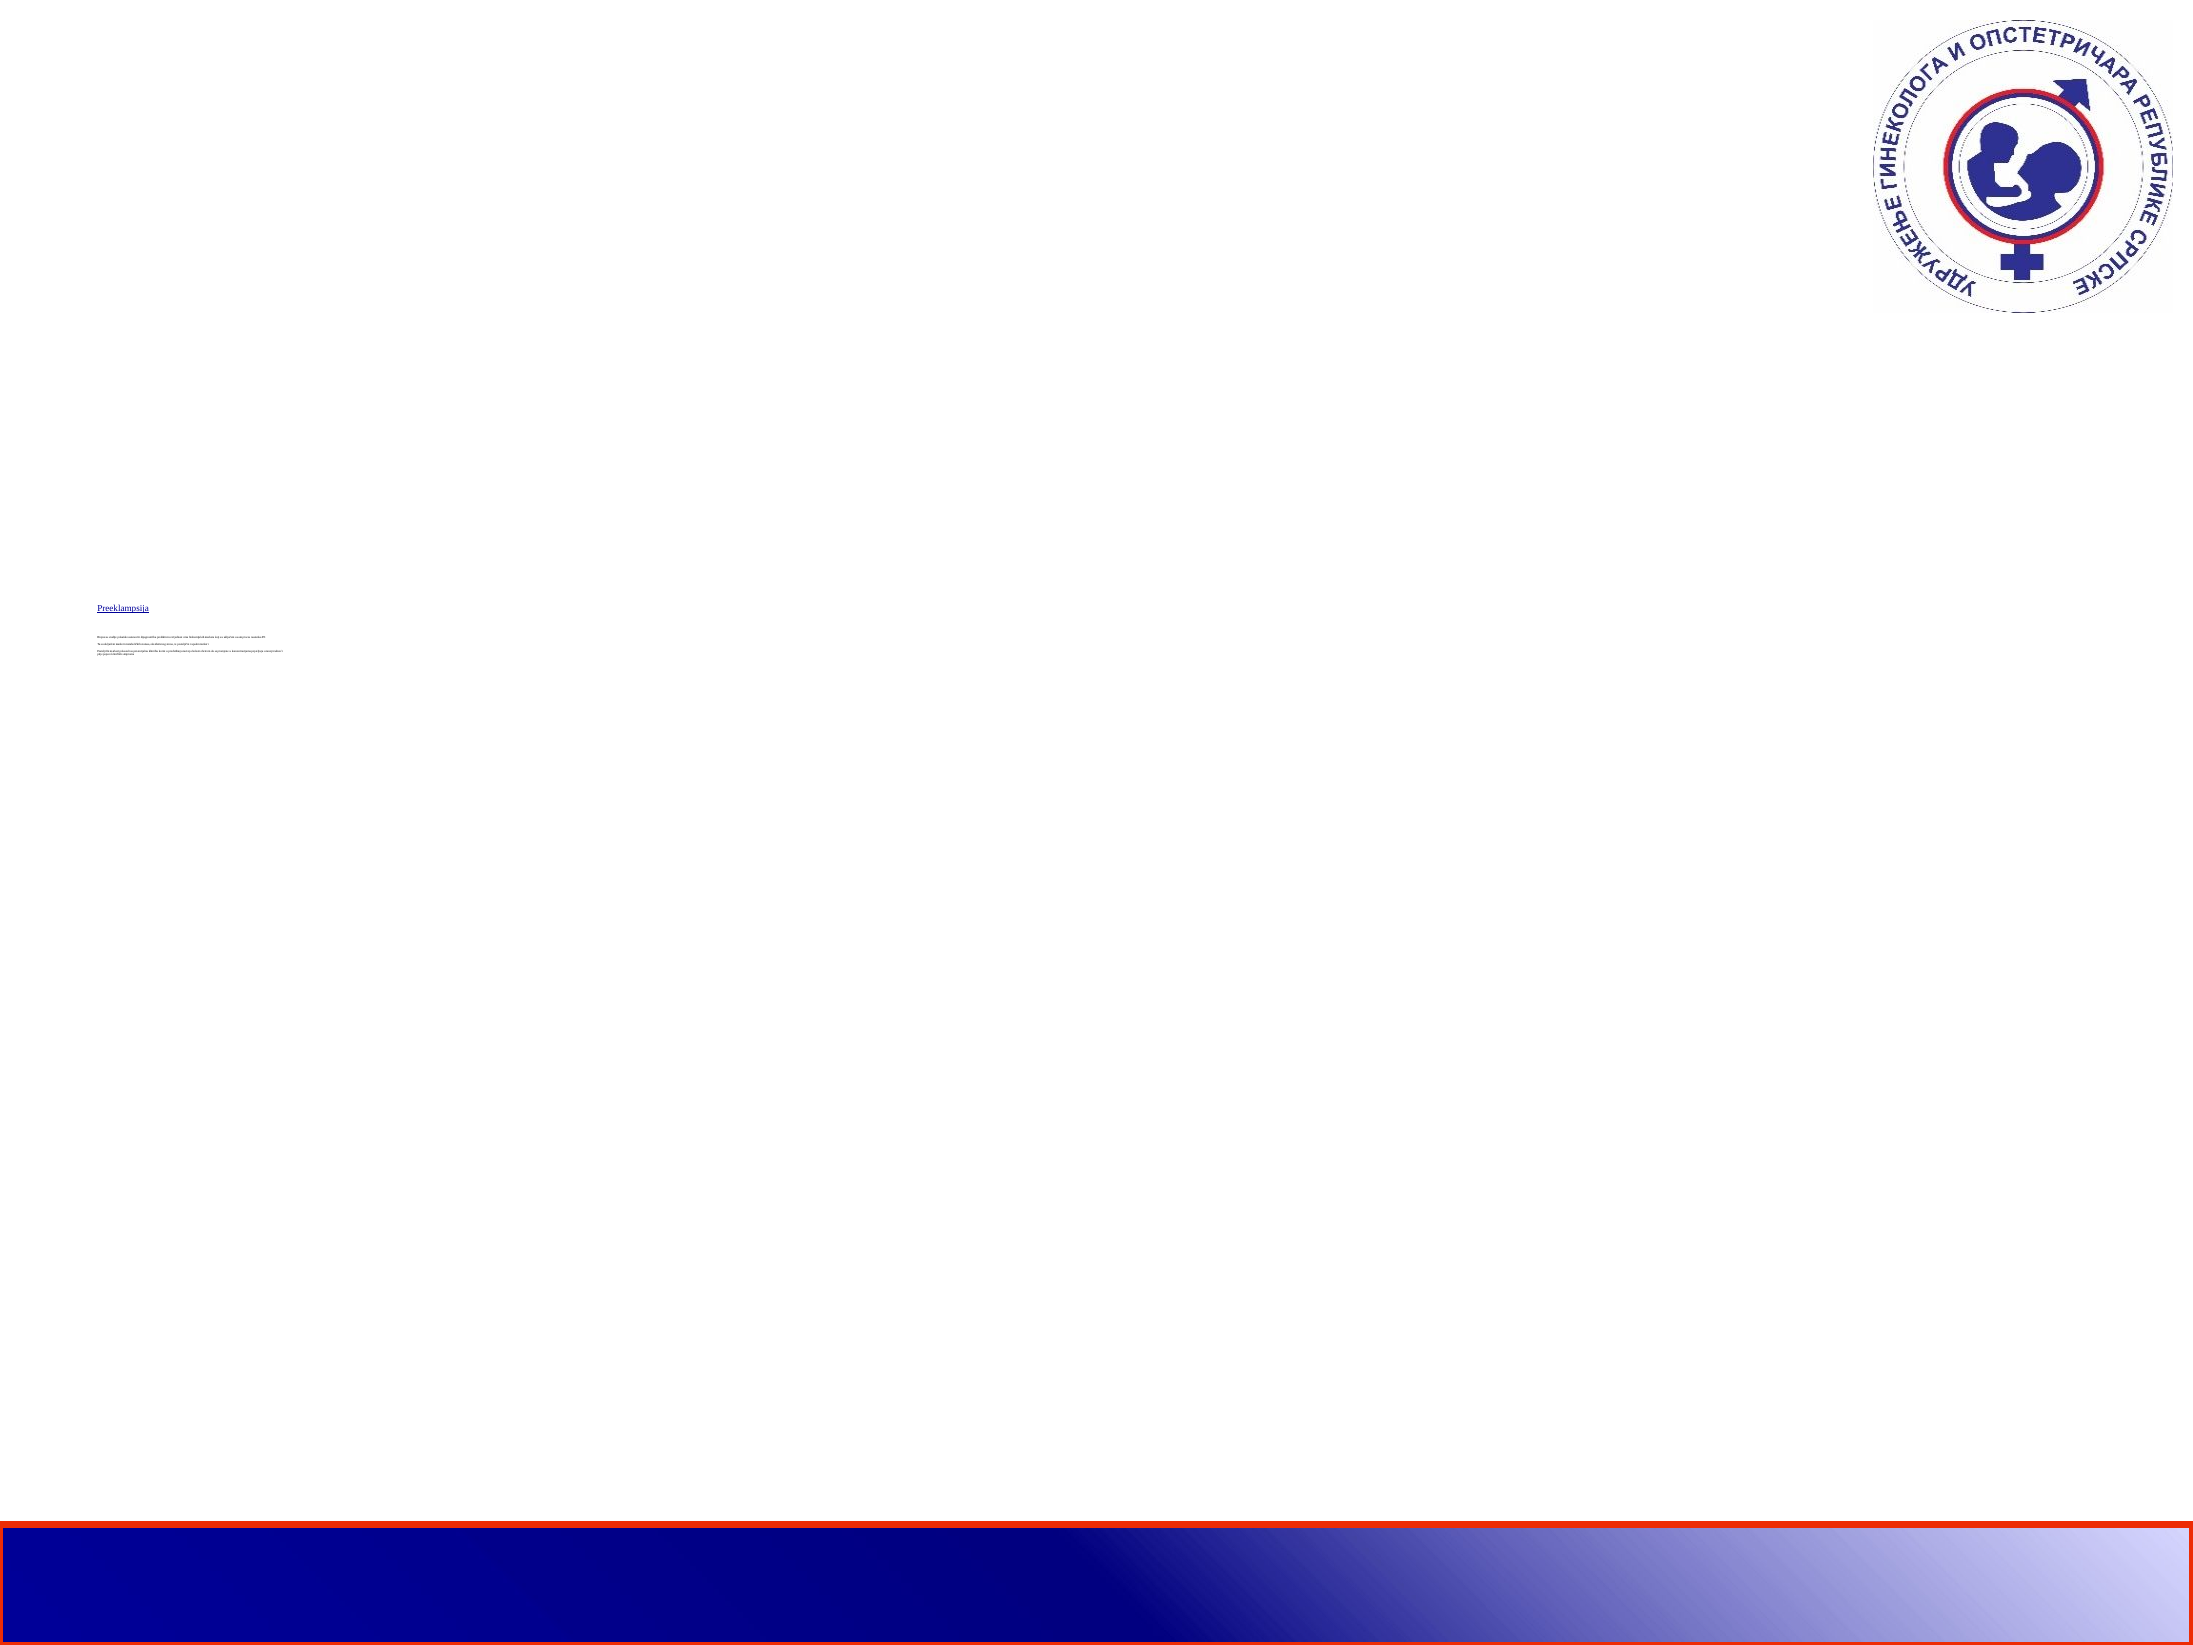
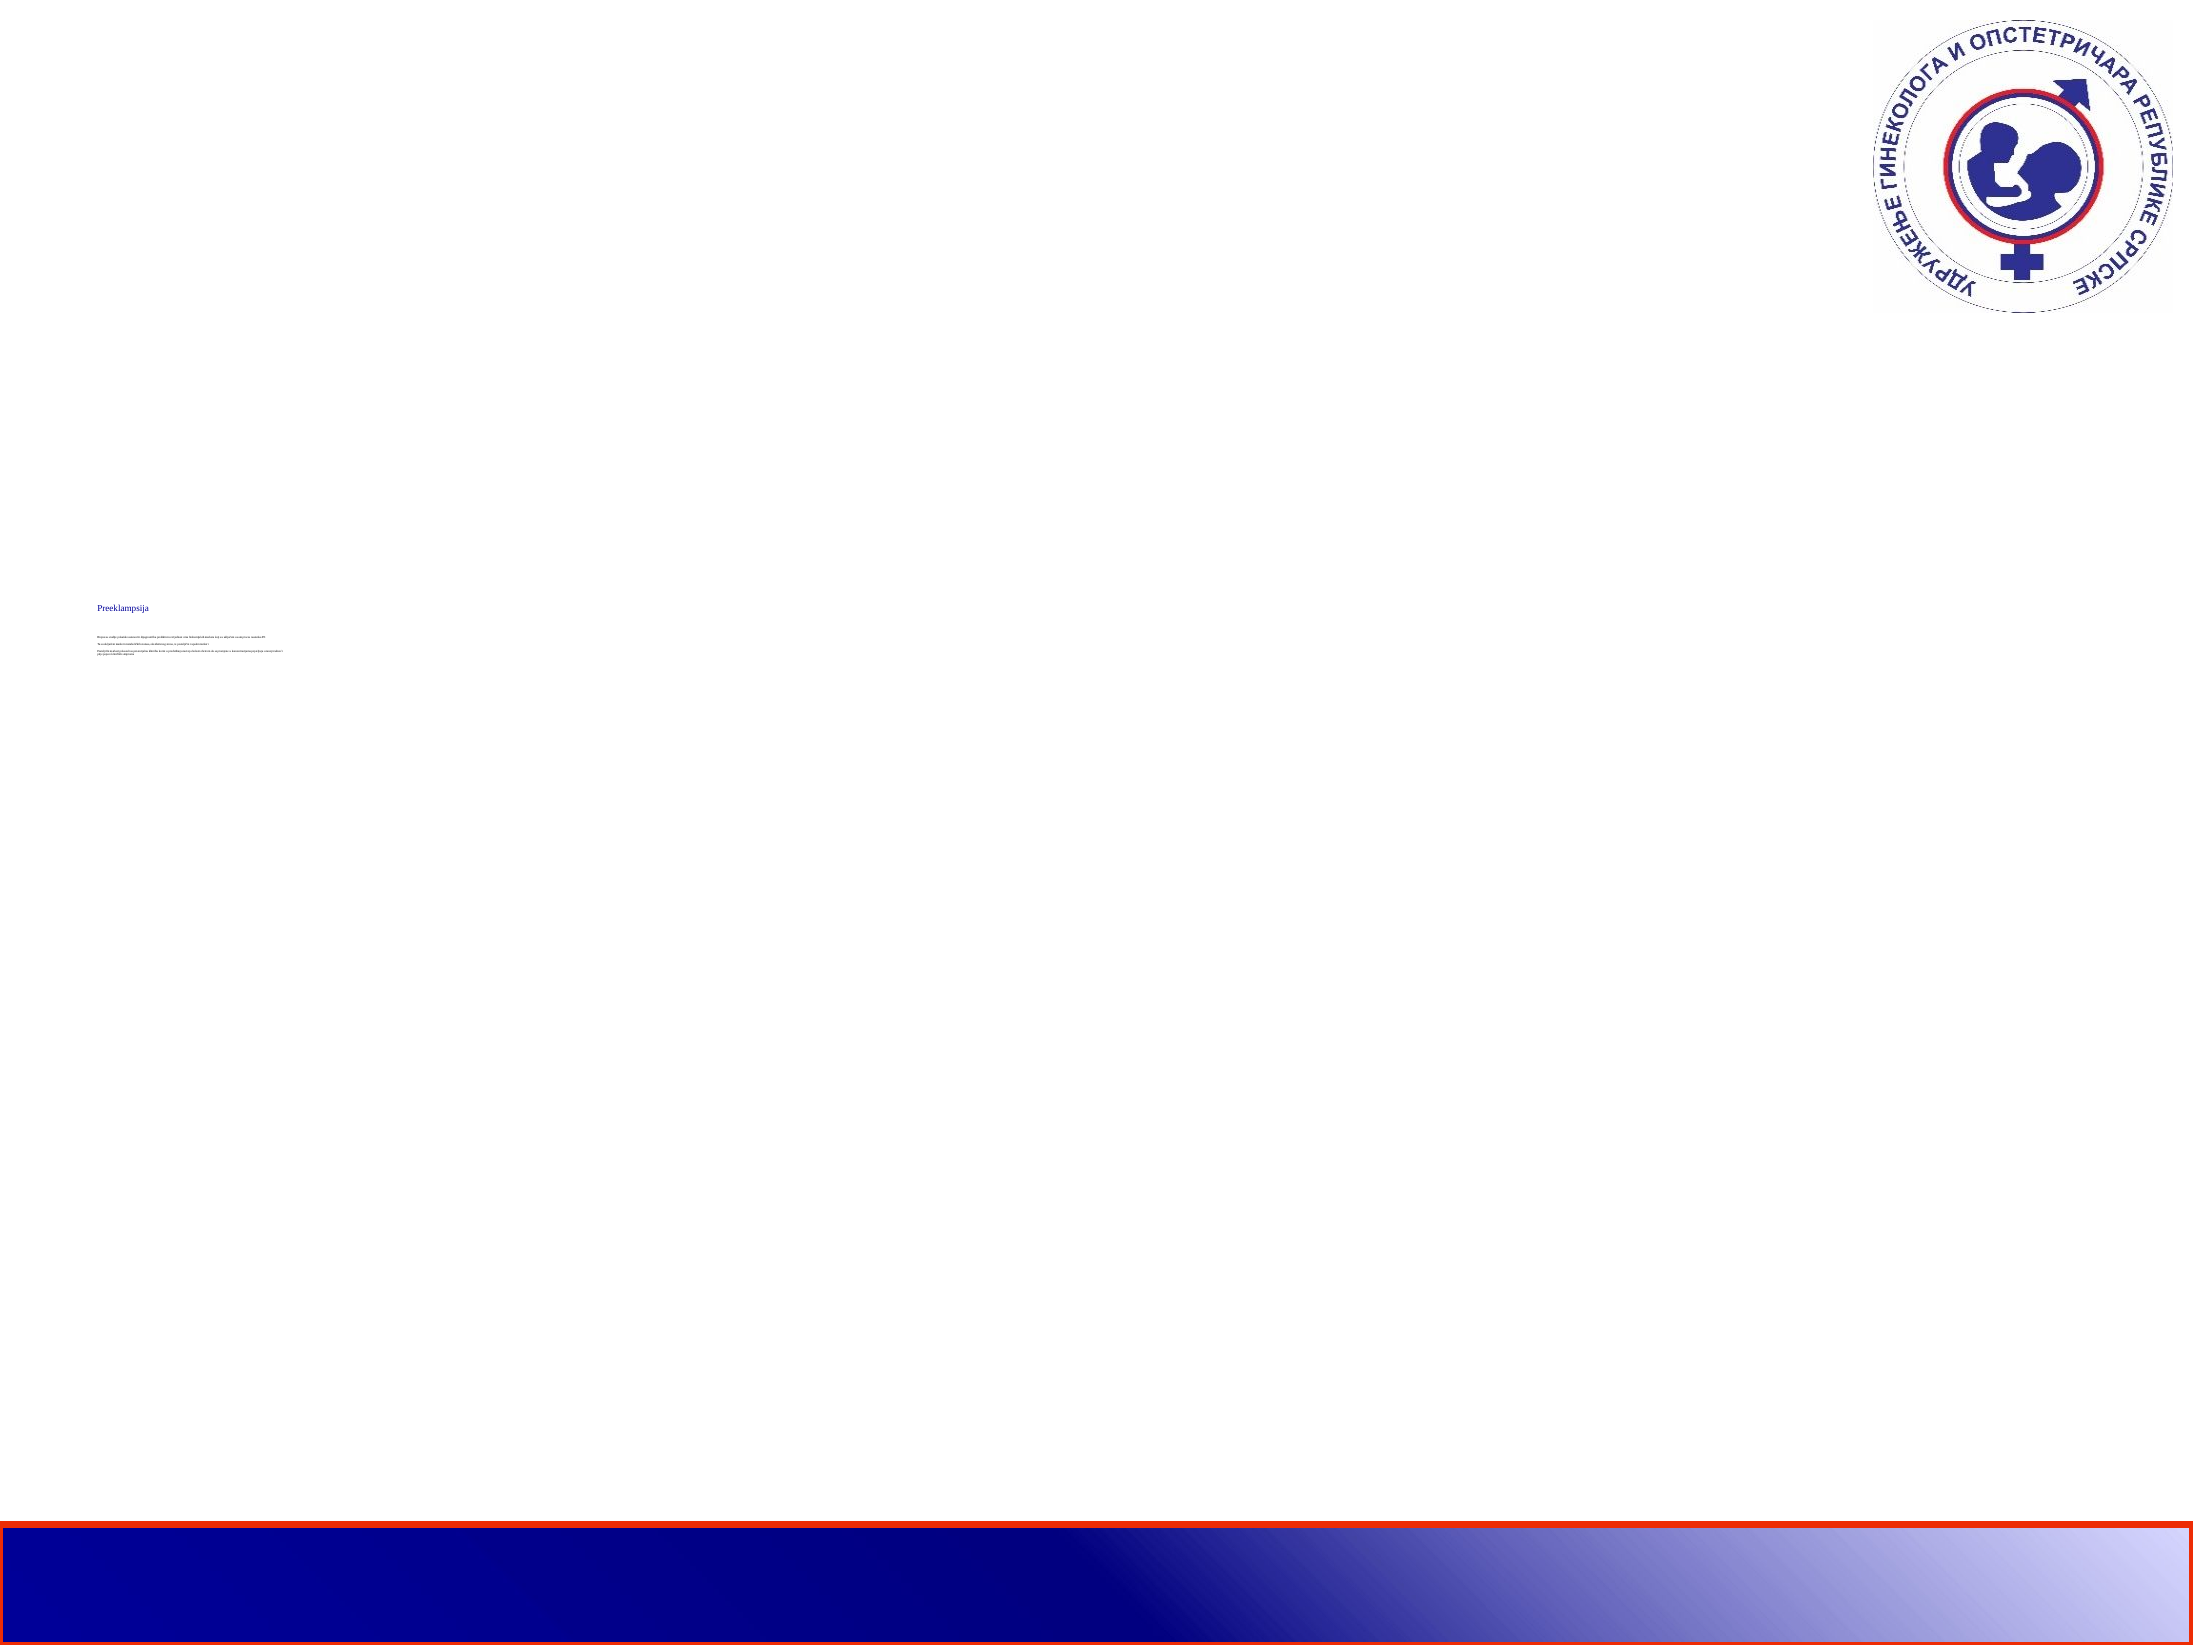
Preeklampsija underline: present -> none (123, 608)
